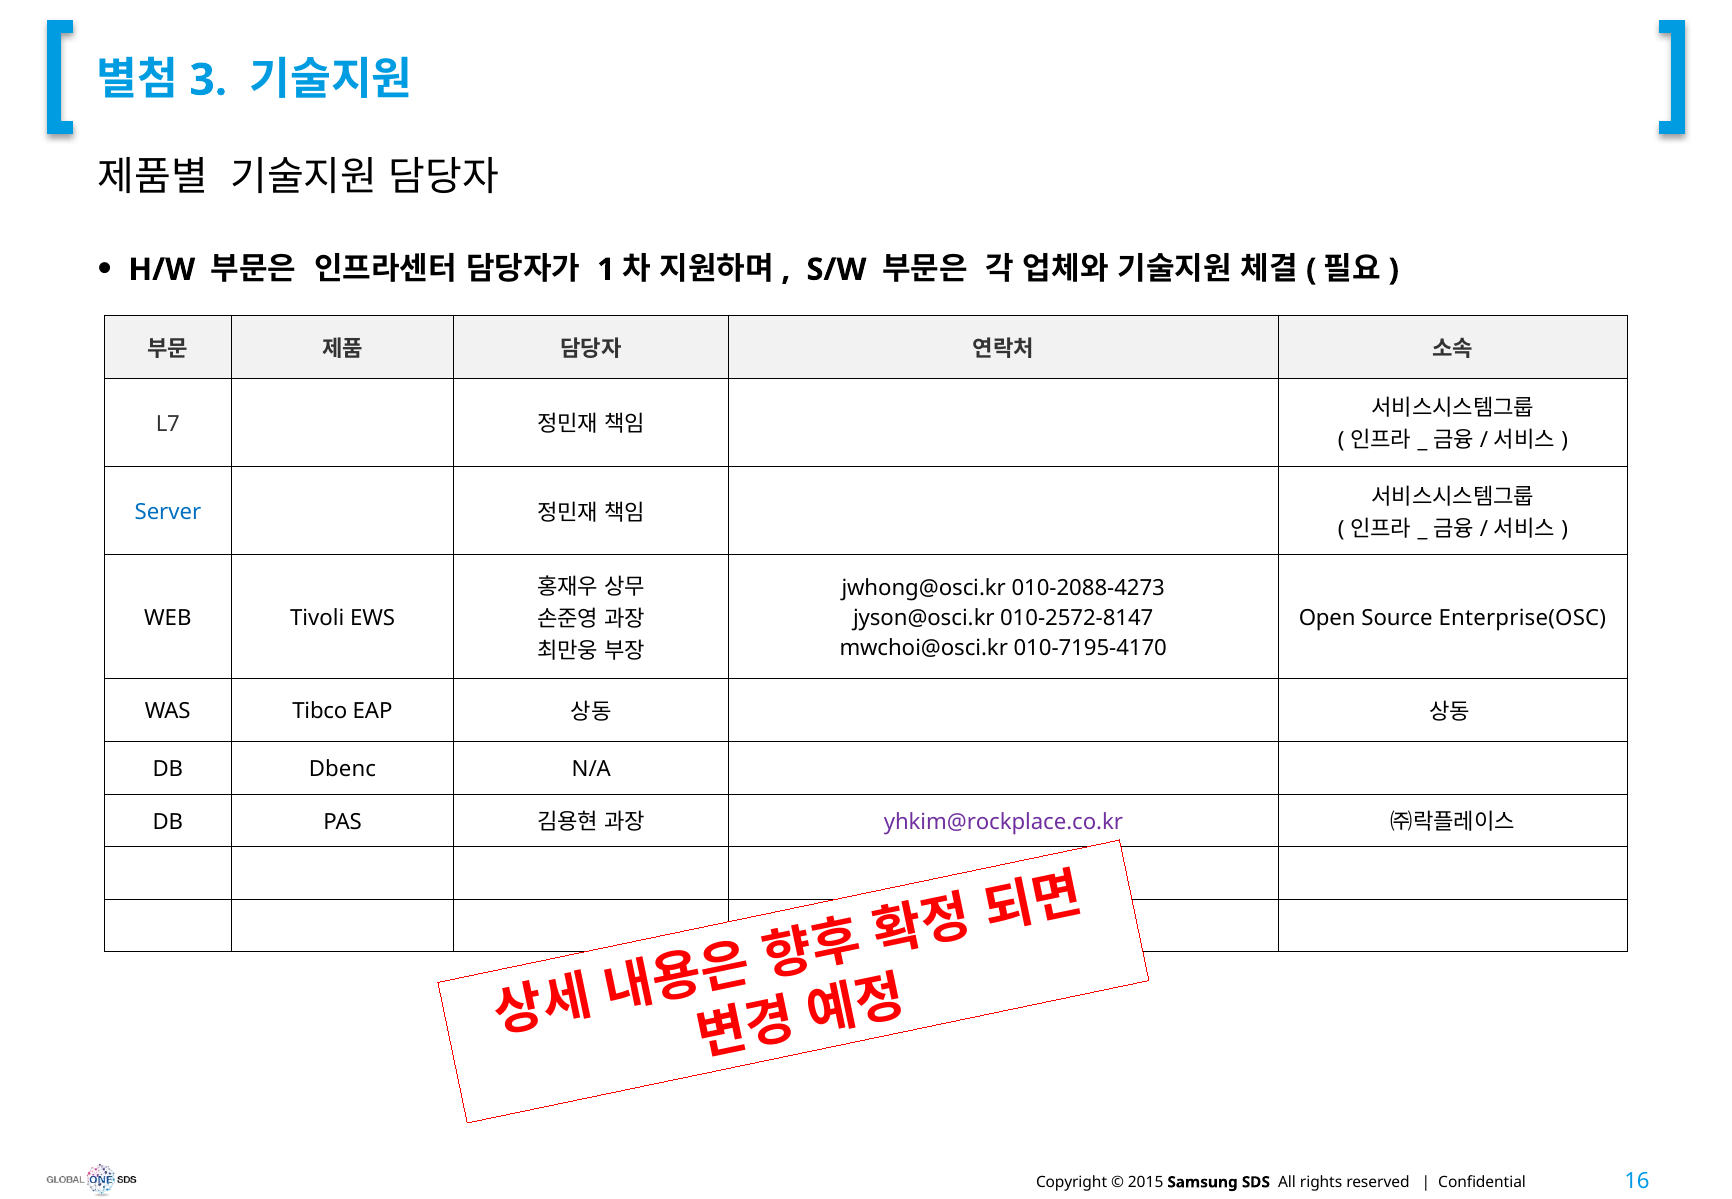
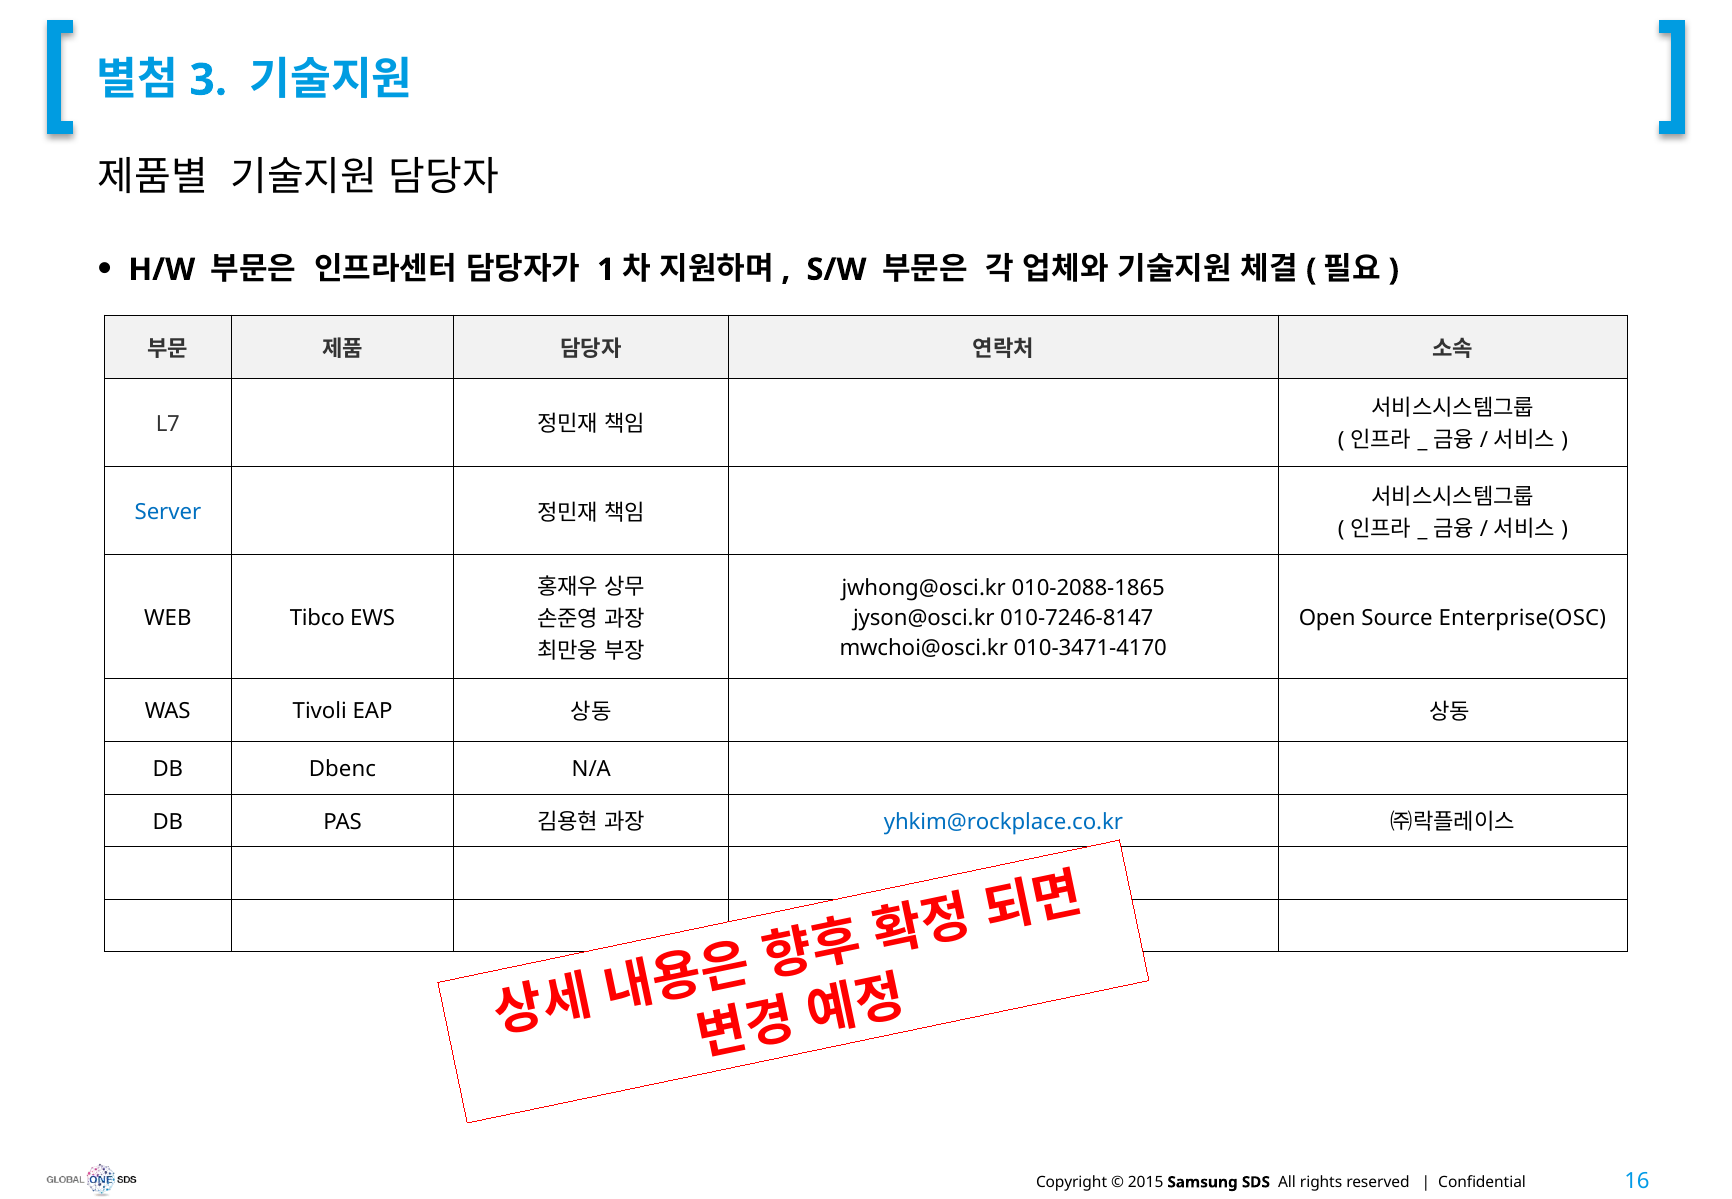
010-2088-4273: 010-2088-4273 -> 010-2088-1865 (1088, 588)
Tivoli: Tivoli -> Tibco (317, 618)
010-2572-8147: 010-2572-8147 -> 010-7246-8147 (1077, 618)
010-7195-4170: 010-7195-4170 -> 010-3471-4170 (1090, 648)
Tibco: Tibco -> Tivoli (320, 711)
yhkim@rockplace.co.kr colour: purple -> blue (1003, 822)
